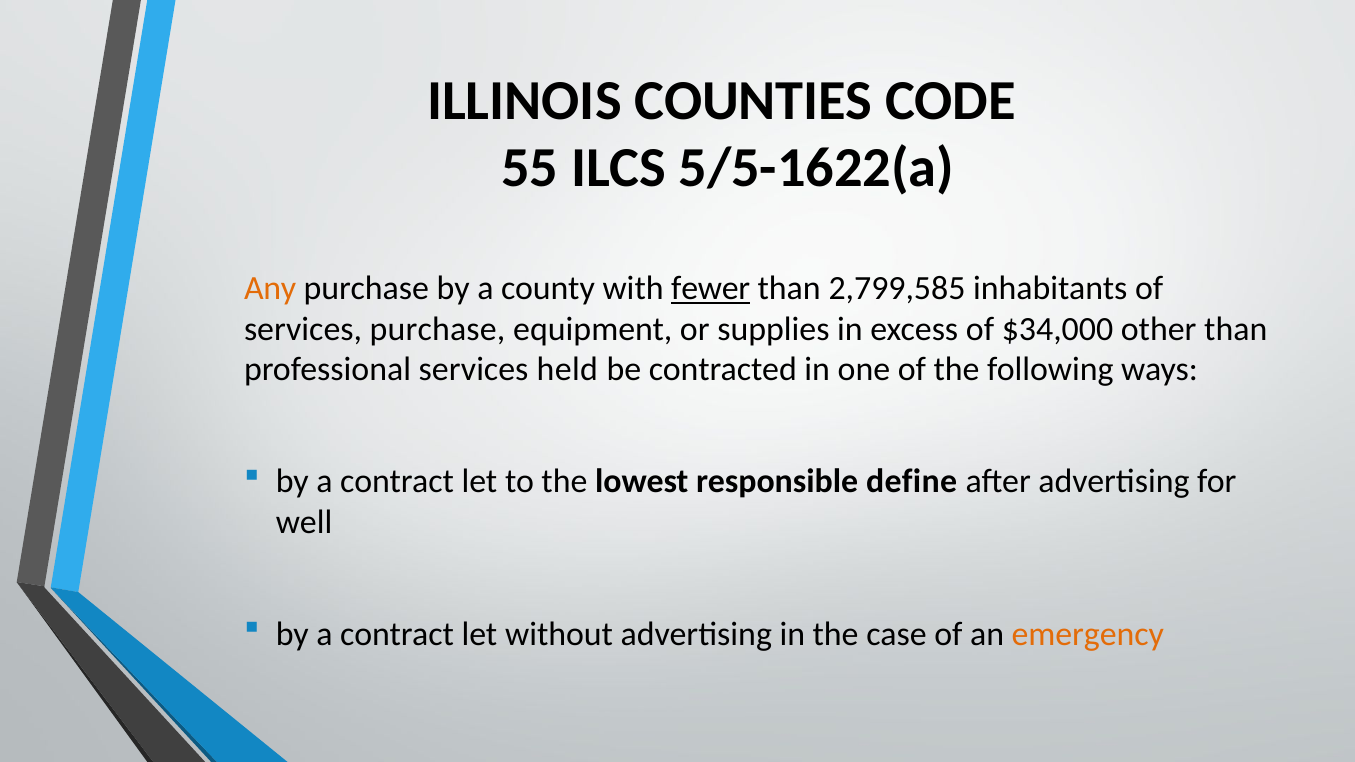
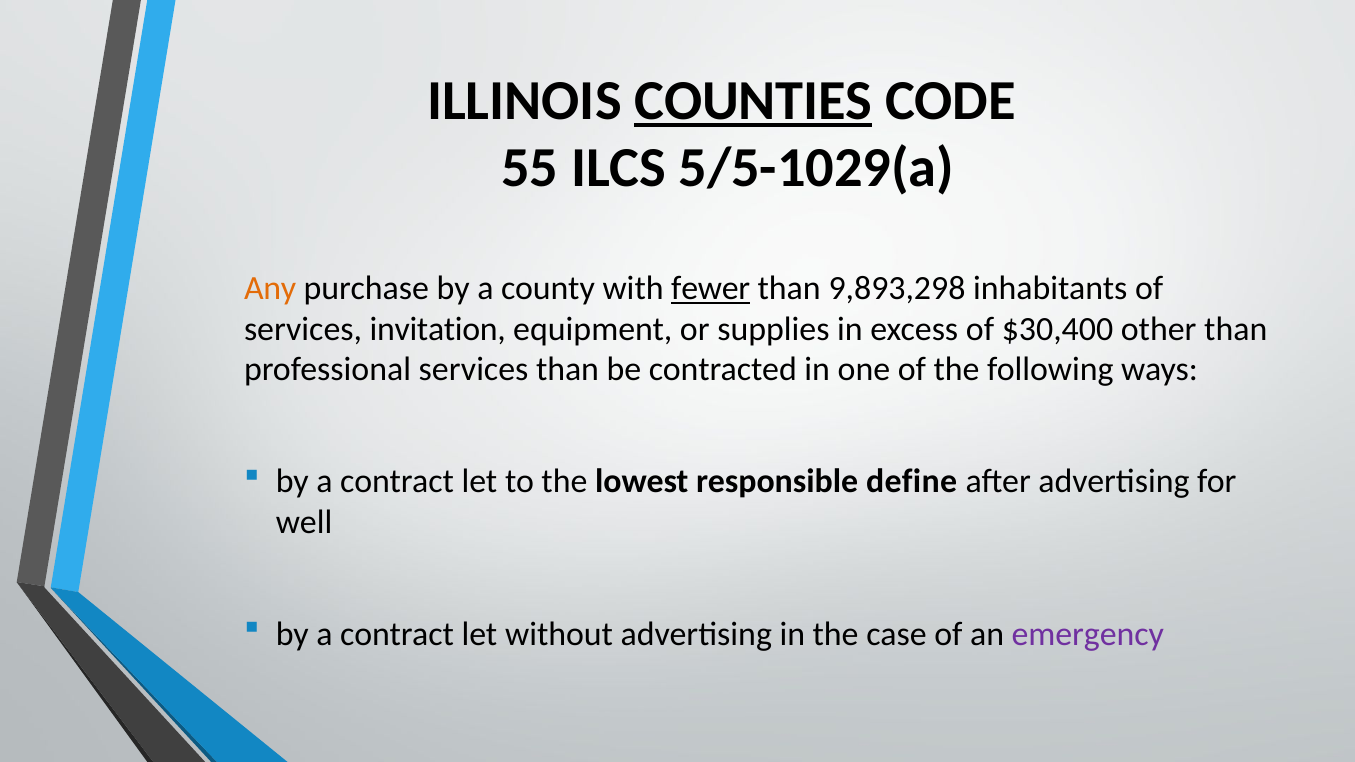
COUNTIES underline: none -> present (753, 101)
5/5-1622(a: 5/5-1622(a -> 5/5-1029(a (816, 168)
2,799,585: 2,799,585 -> 9,893,298 (897, 289)
services purchase: purchase -> invitation (438, 329)
$34,000: $34,000 -> $30,400 (1058, 329)
services held: held -> than (568, 370)
emergency colour: orange -> purple (1088, 634)
